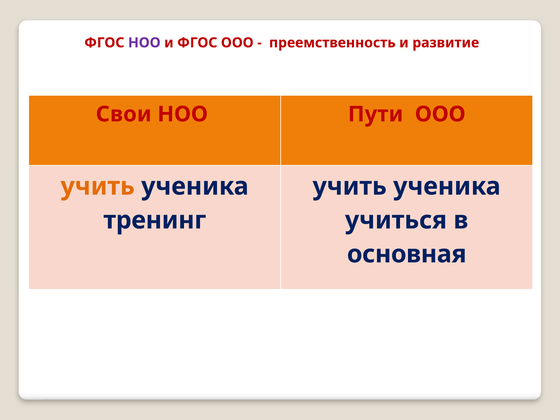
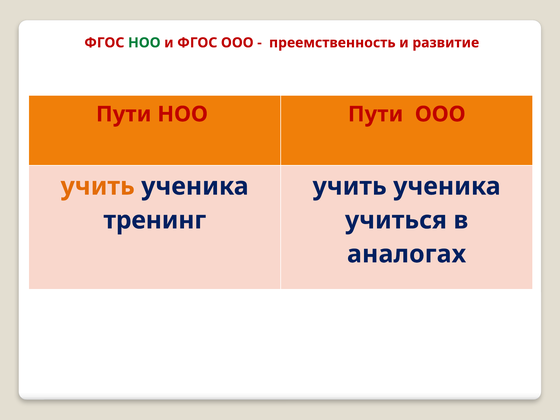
НОО colour: purple -> green (144, 43)
Свои: Свои -> Пути (124, 114)
основная: основная -> аналогах (407, 254)
